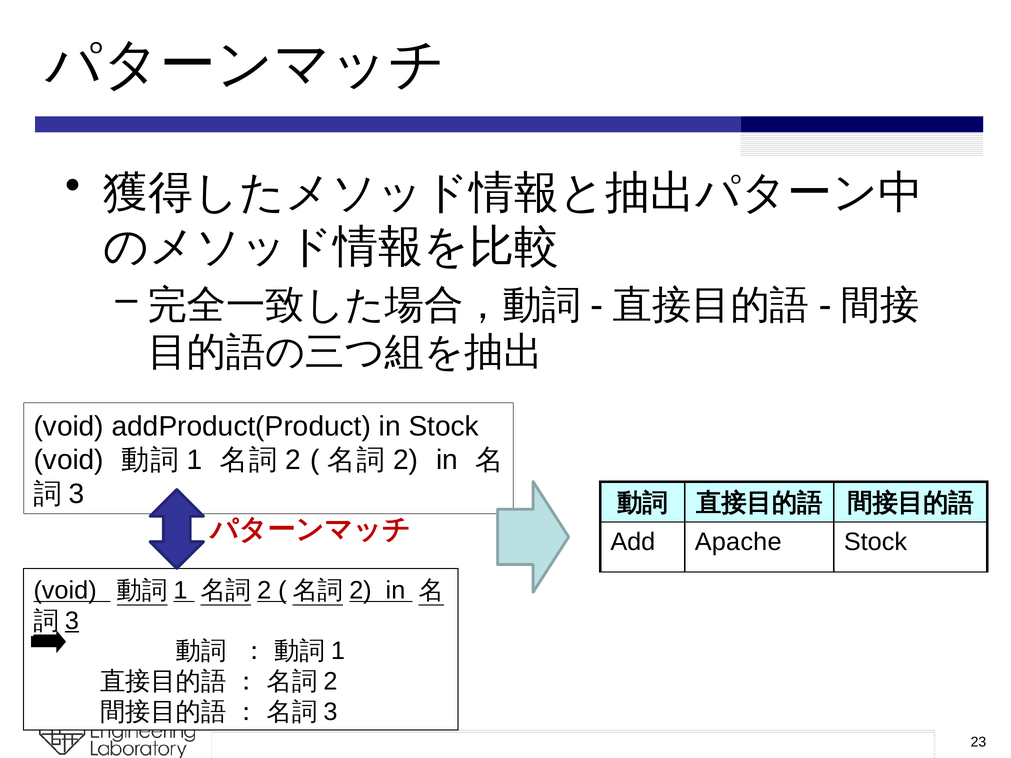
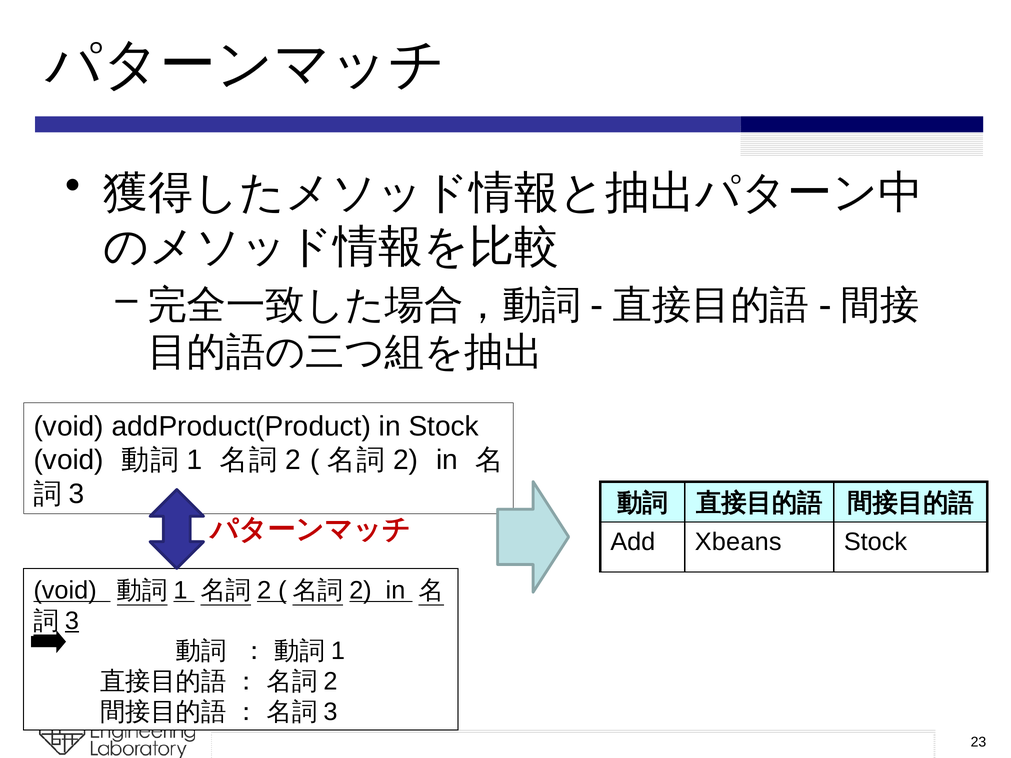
Apache: Apache -> Xbeans (738, 542)
